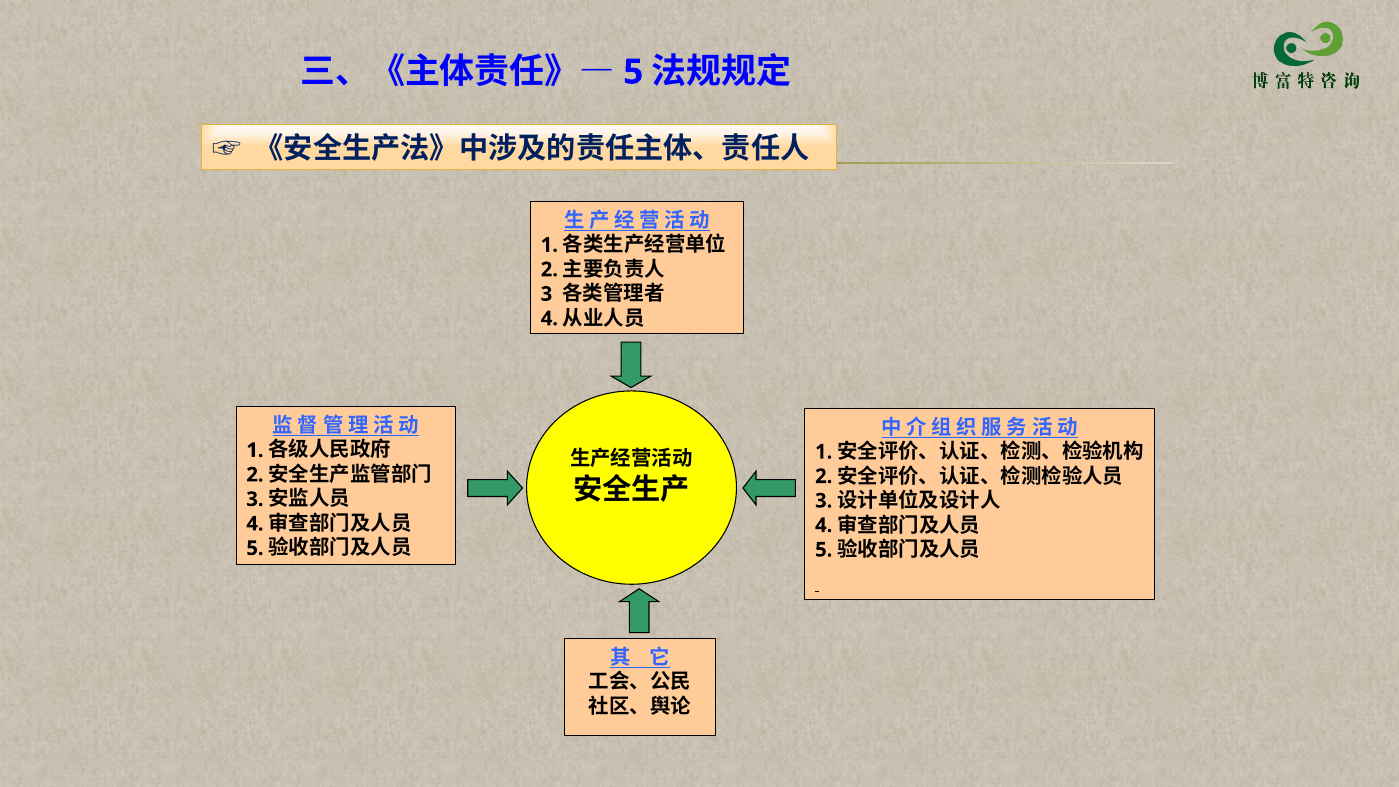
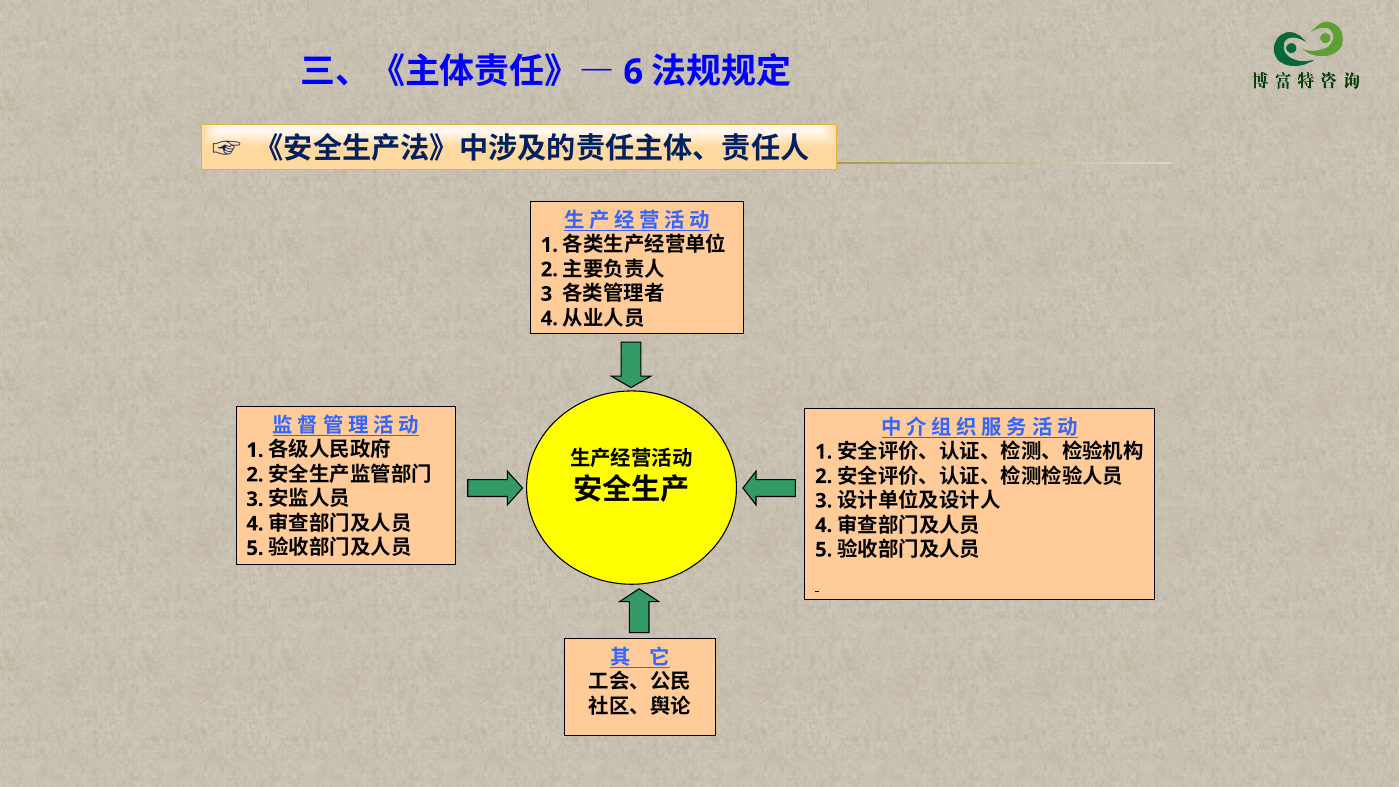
5: 5 -> 6 (633, 72)
